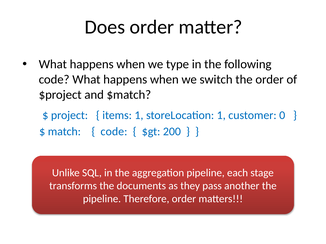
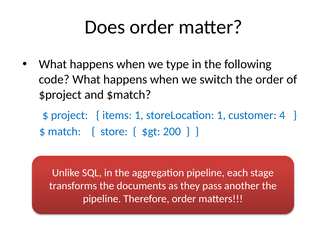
0: 0 -> 4 (282, 115)
code: code -> store (114, 132)
